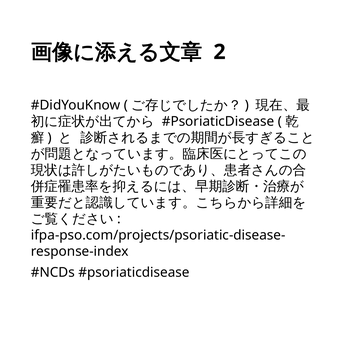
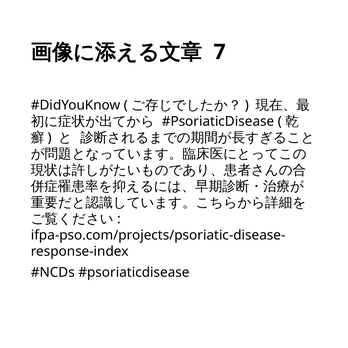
2: 2 -> 7 (220, 52)
